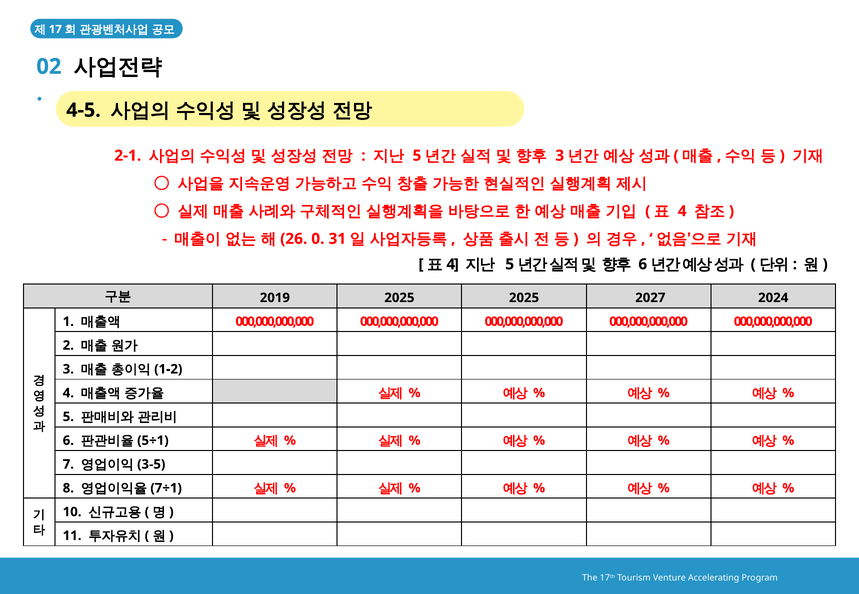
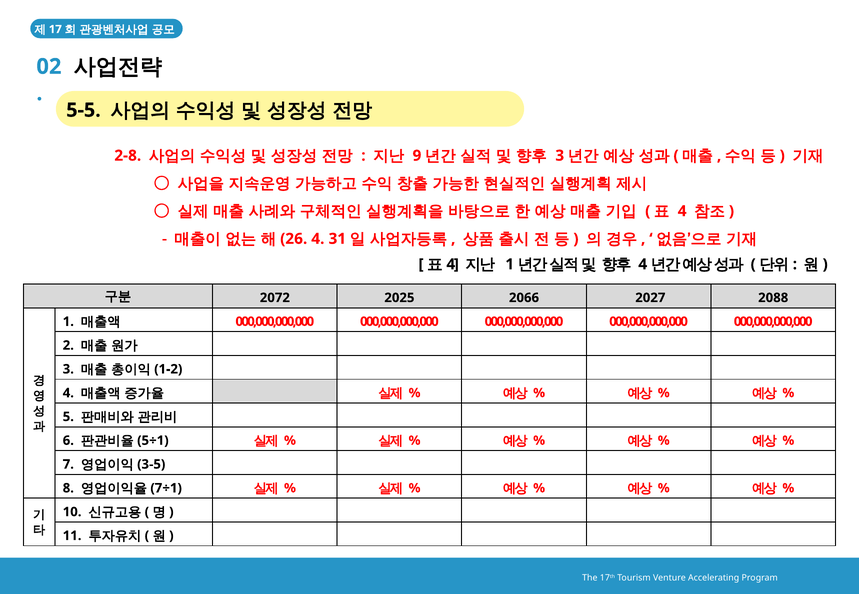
4-5: 4-5 -> 5-5 (84, 110)
2-1: 2-1 -> 2-8 (128, 156)
5: 5 -> 9 (417, 156)
0: 0 -> 4 (318, 239)
5: 5 -> 1 (510, 265)
6: 6 -> 4 (643, 265)
2019: 2019 -> 2072 (275, 298)
2025 2025: 2025 -> 2066 (524, 298)
2024: 2024 -> 2088 (773, 298)
